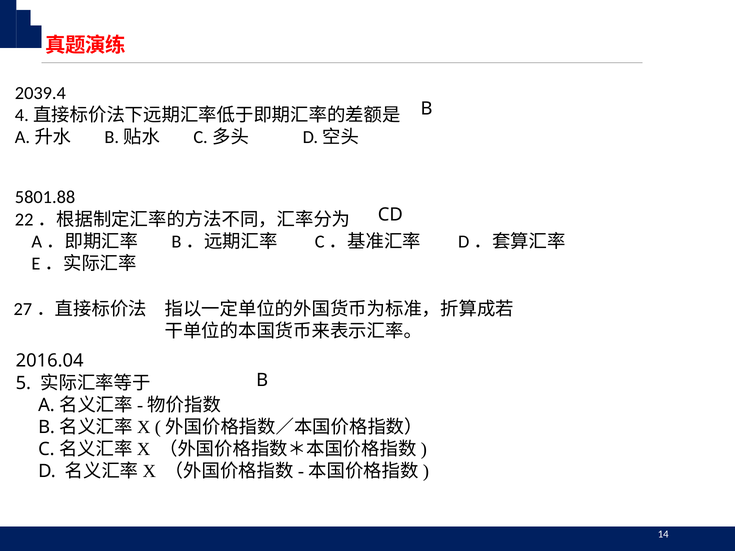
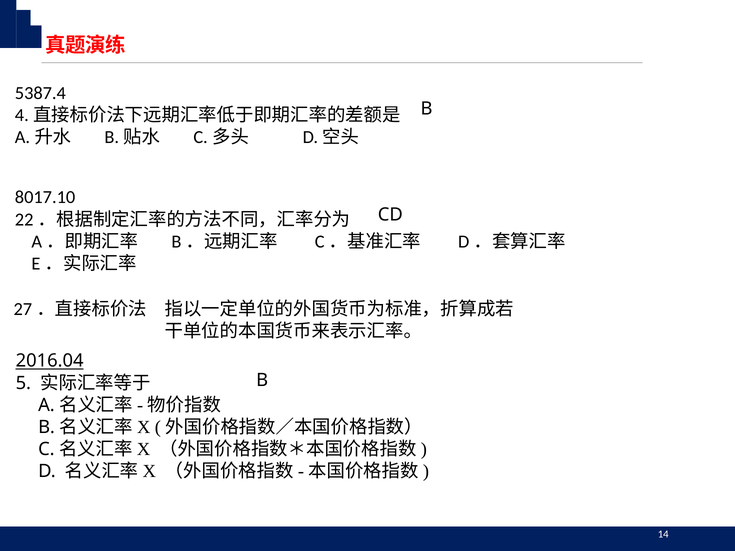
2039.4: 2039.4 -> 5387.4 (40, 93)
5801.88: 5801.88 -> 8017.10 (45, 198)
2016.04 underline: none -> present (50, 361)
